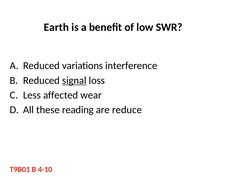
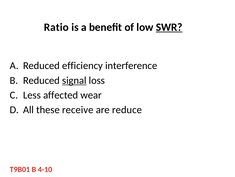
Earth: Earth -> Ratio (56, 27)
SWR underline: none -> present (169, 27)
variations: variations -> efficiency (83, 65)
reading: reading -> receive (78, 109)
